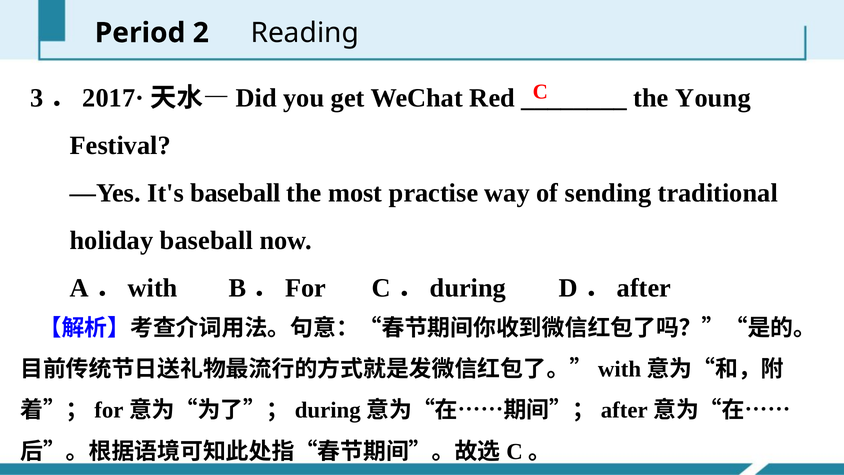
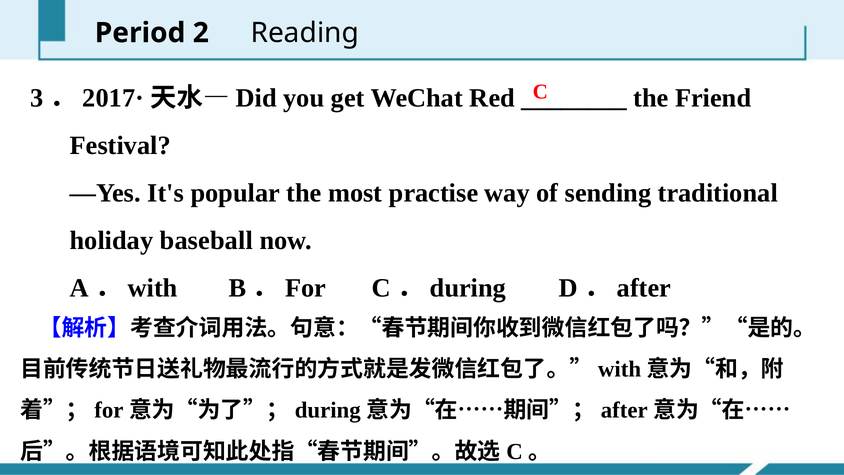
Young: Young -> Friend (713, 98)
It's baseball: baseball -> popular (235, 193)
